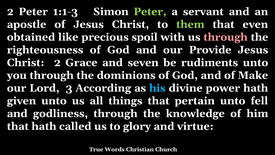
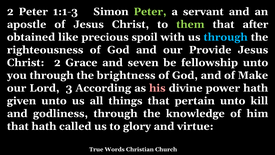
even: even -> after (255, 24)
through colour: pink -> light blue (226, 37)
rudiments: rudiments -> fellowship (210, 62)
dominions: dominions -> brightness (126, 75)
his colour: light blue -> pink (157, 88)
fell: fell -> kill (259, 101)
